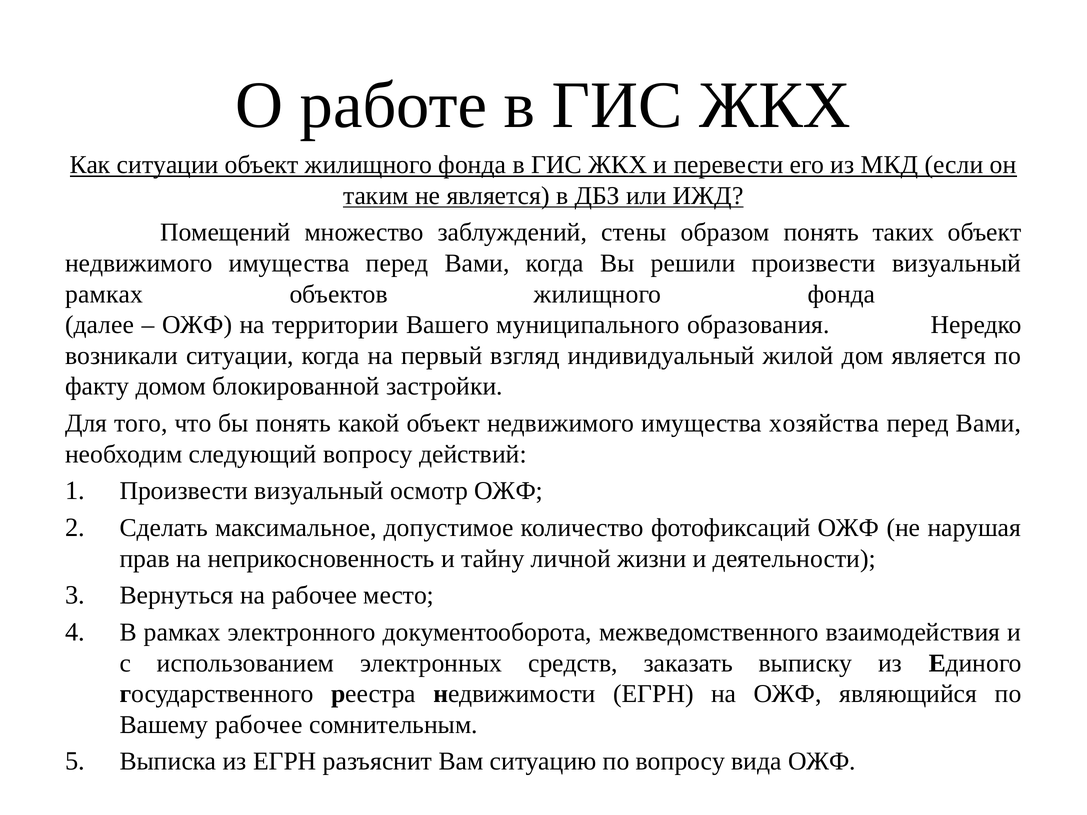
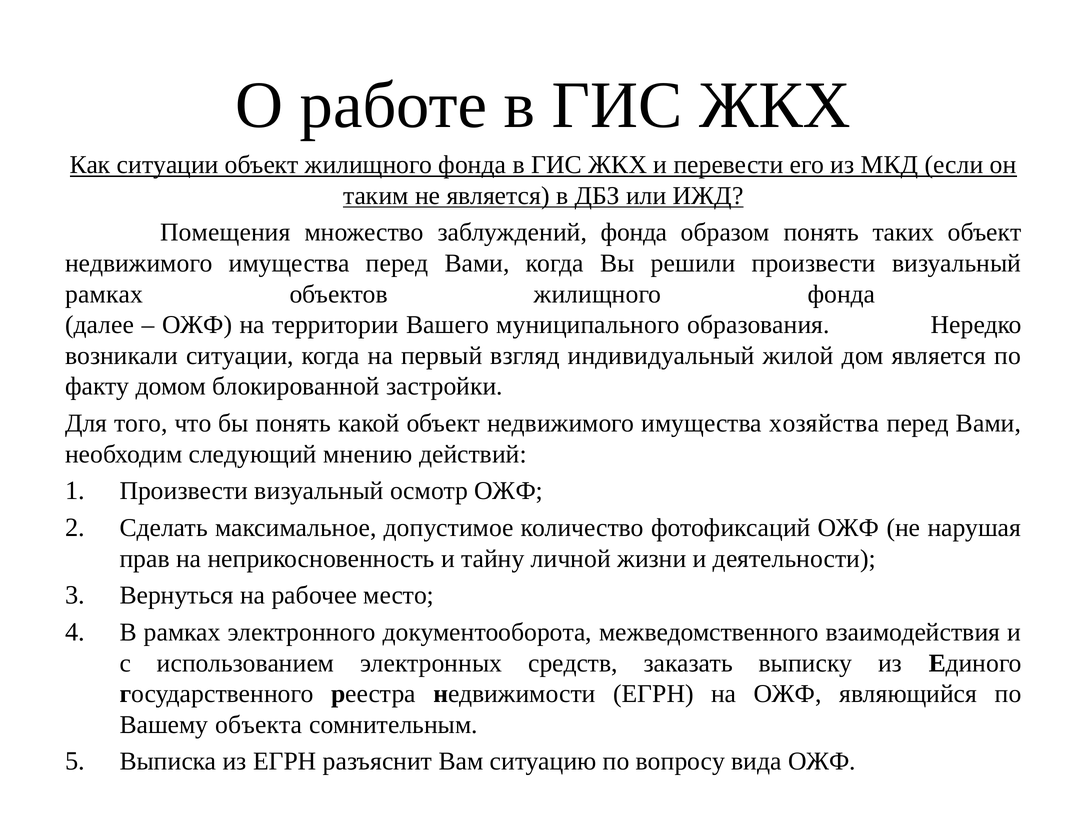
Помещений: Помещений -> Помещения (225, 233)
заблуждений стены: стены -> фонда (634, 233)
следующий вопросу: вопросу -> мнению (368, 454)
Вашему рабочее: рабочее -> объекта (259, 725)
